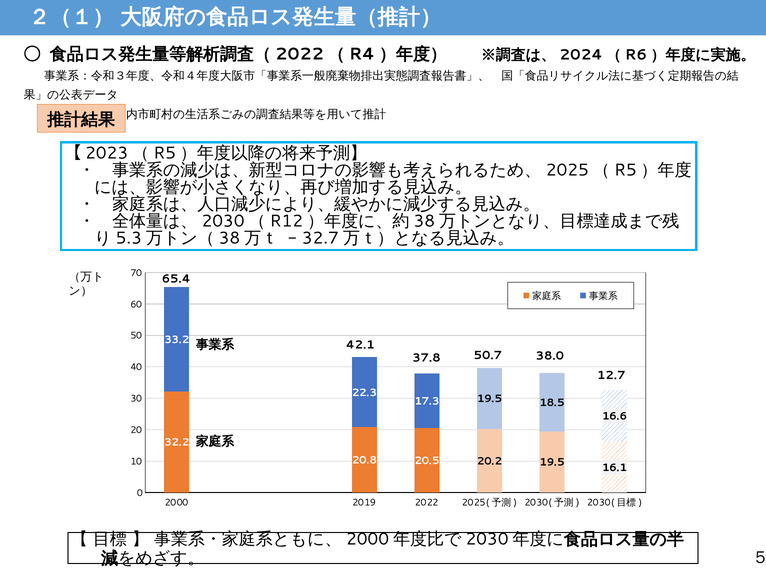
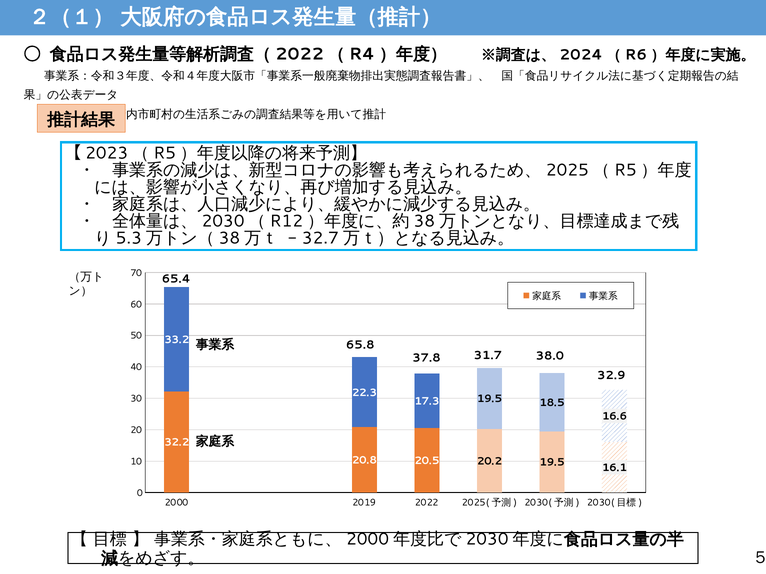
42.1: 42.1 -> 65.8 (360, 345)
50.7: 50.7 -> 31.7 (488, 356)
12.7: 12.7 -> 32.9 (611, 376)
